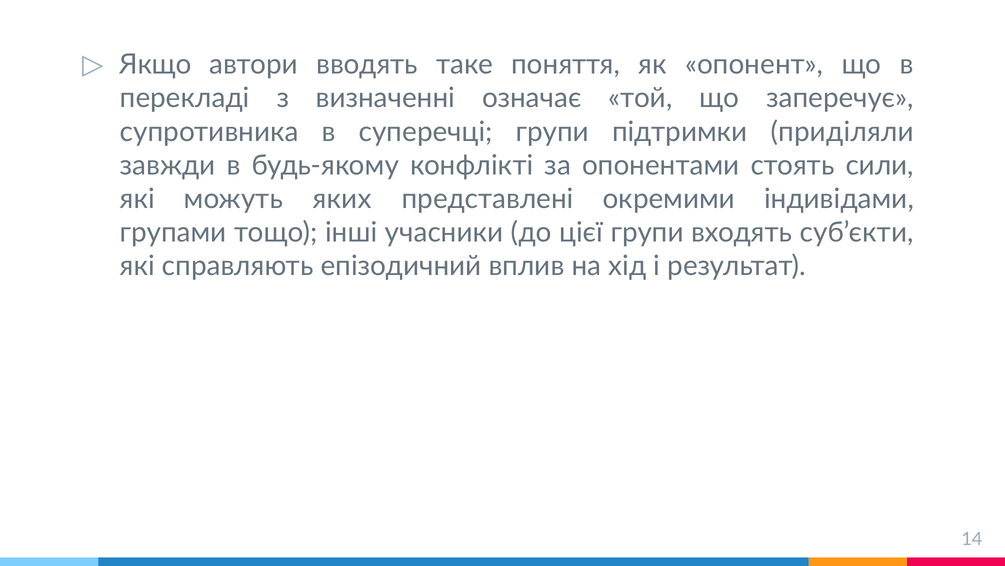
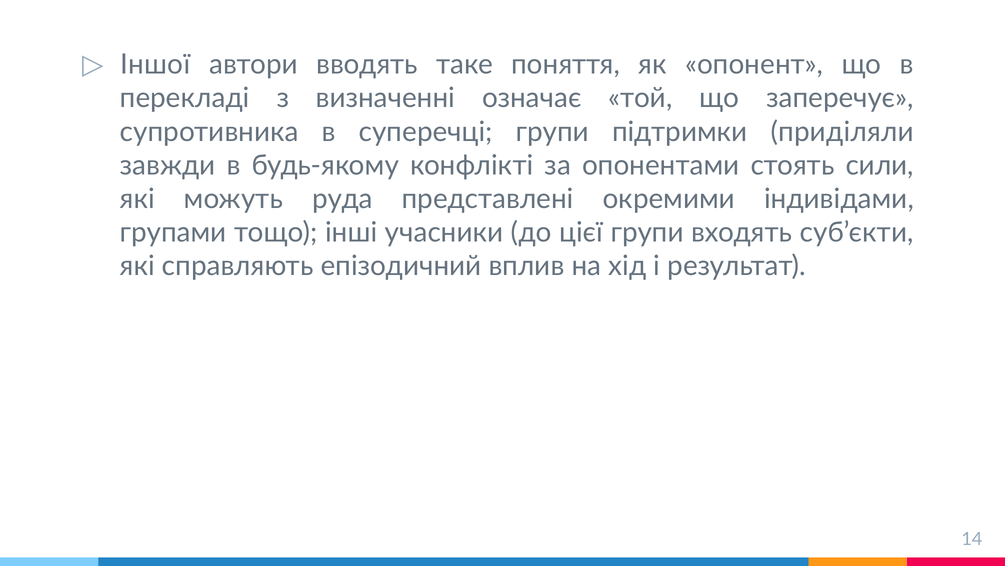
Якщо: Якщо -> Іншої (155, 65)
яких: яких -> руда (342, 199)
